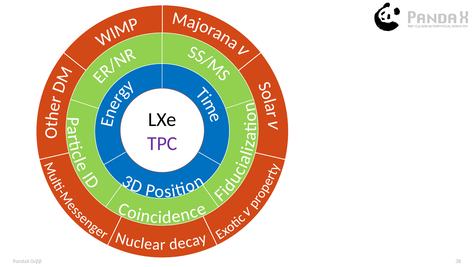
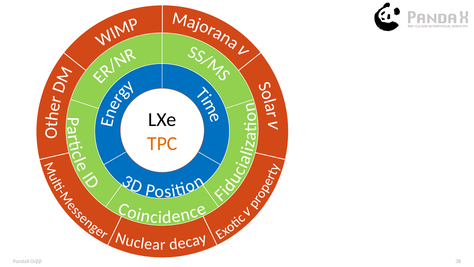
TPC colour: purple -> orange (162, 143)
